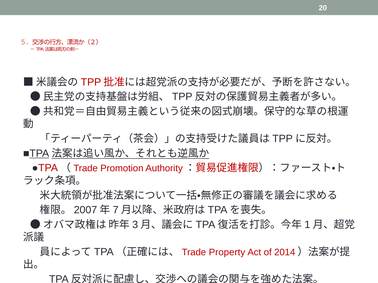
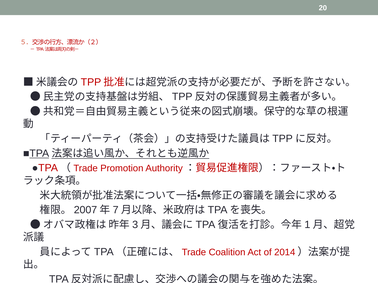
Property: Property -> Coalition (227, 253)
